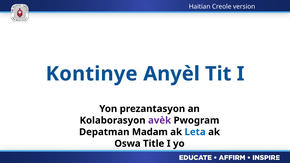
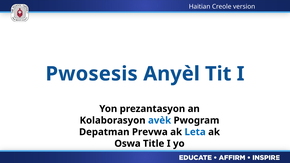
Kontinye: Kontinye -> Pwosesis (92, 74)
avèk colour: purple -> blue (160, 120)
Madam: Madam -> Prevwa (150, 132)
